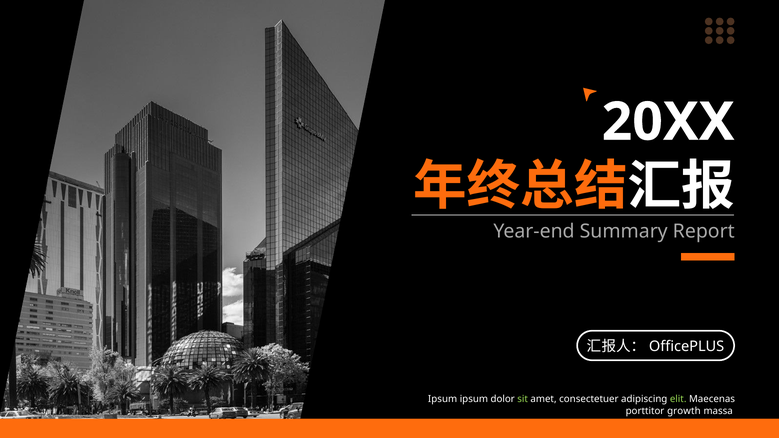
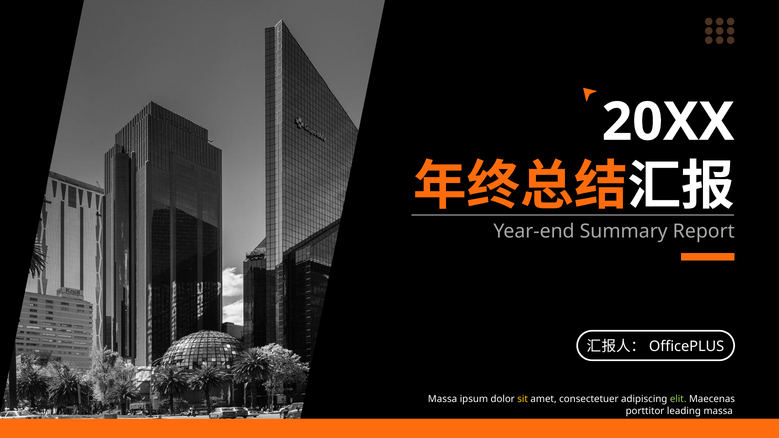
Ipsum: Ipsum -> Massa (443, 399)
sit colour: light green -> yellow (523, 399)
growth: growth -> leading (684, 411)
